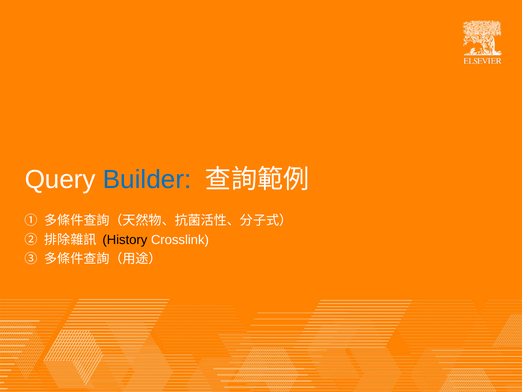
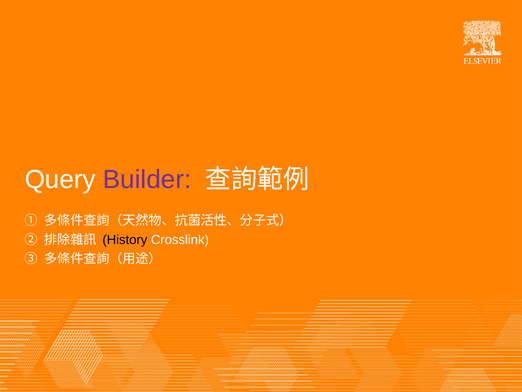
Builder colour: blue -> purple (147, 179)
